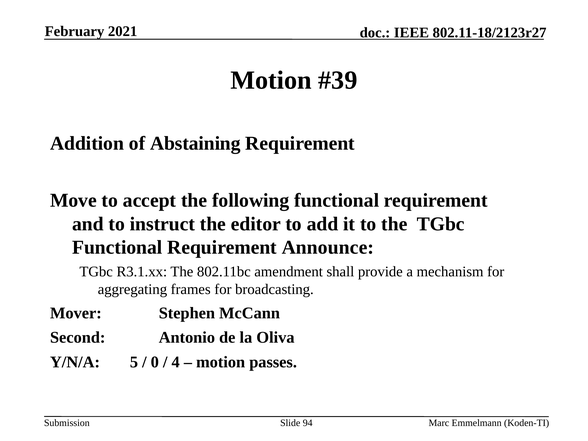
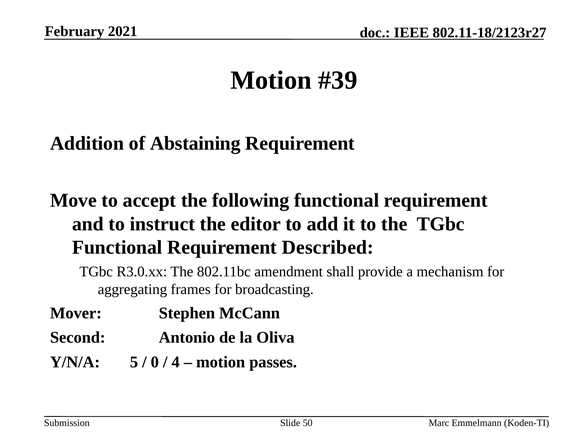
Announce: Announce -> Described (328, 247)
R3.1.xx: R3.1.xx -> R3.0.xx (142, 272)
94: 94 -> 50 (308, 423)
